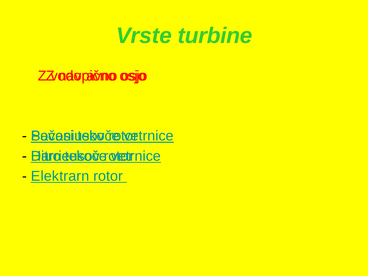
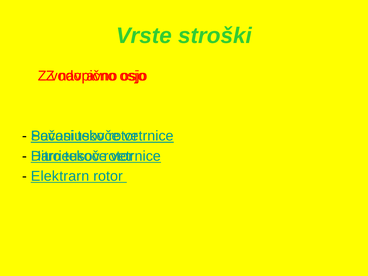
turbine: turbine -> stroški (215, 36)
